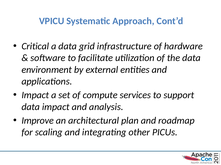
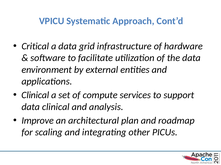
Impact: Impact -> Clinical (35, 95)
data impact: impact -> clinical (56, 107)
